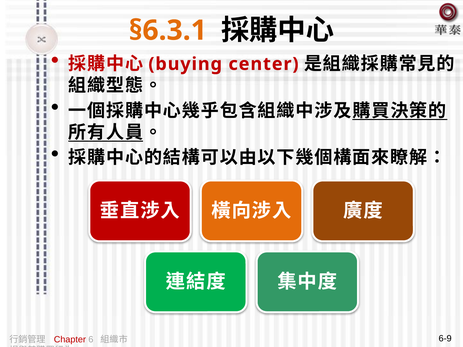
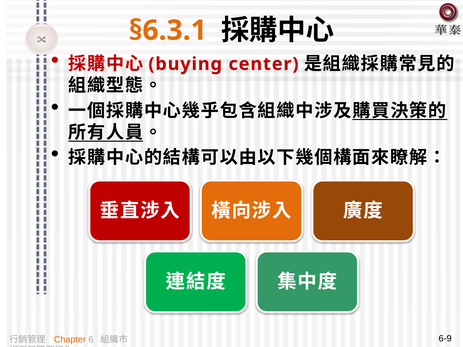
Chapter colour: red -> orange (70, 340)
